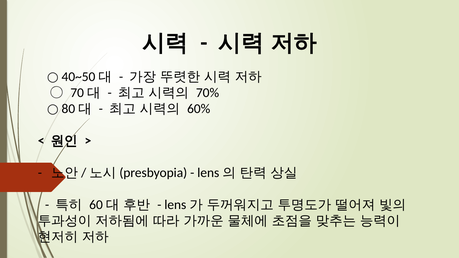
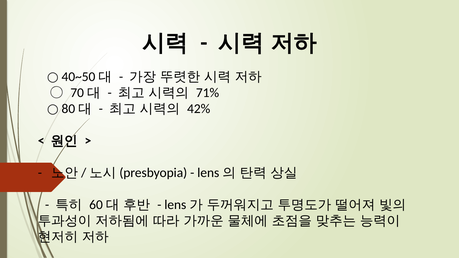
70%: 70% -> 71% (208, 93)
60%: 60% -> 42% (199, 109)
